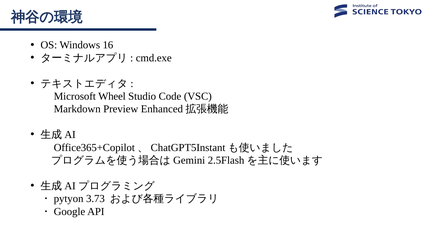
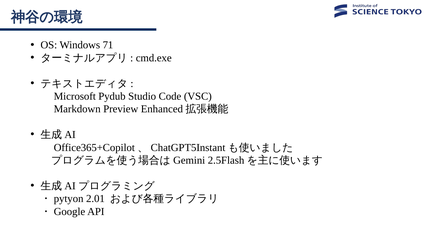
16: 16 -> 71 (108, 45)
Wheel: Wheel -> Pydub (112, 96)
3.73: 3.73 -> 2.01 (95, 199)
